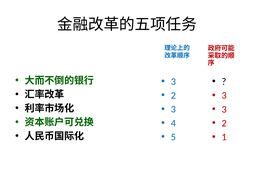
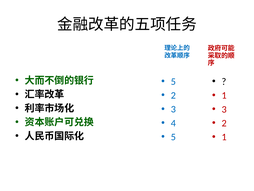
3: 3 -> 5 (173, 81)
3: 3 -> 1 (224, 95)
